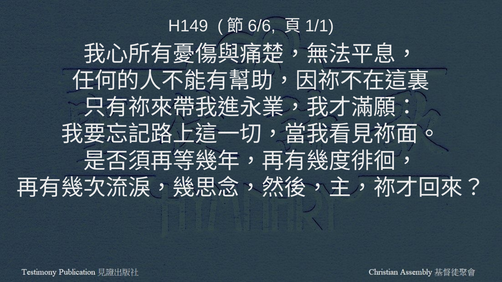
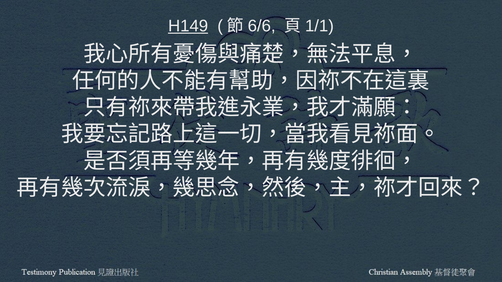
H149 underline: none -> present (188, 26)
